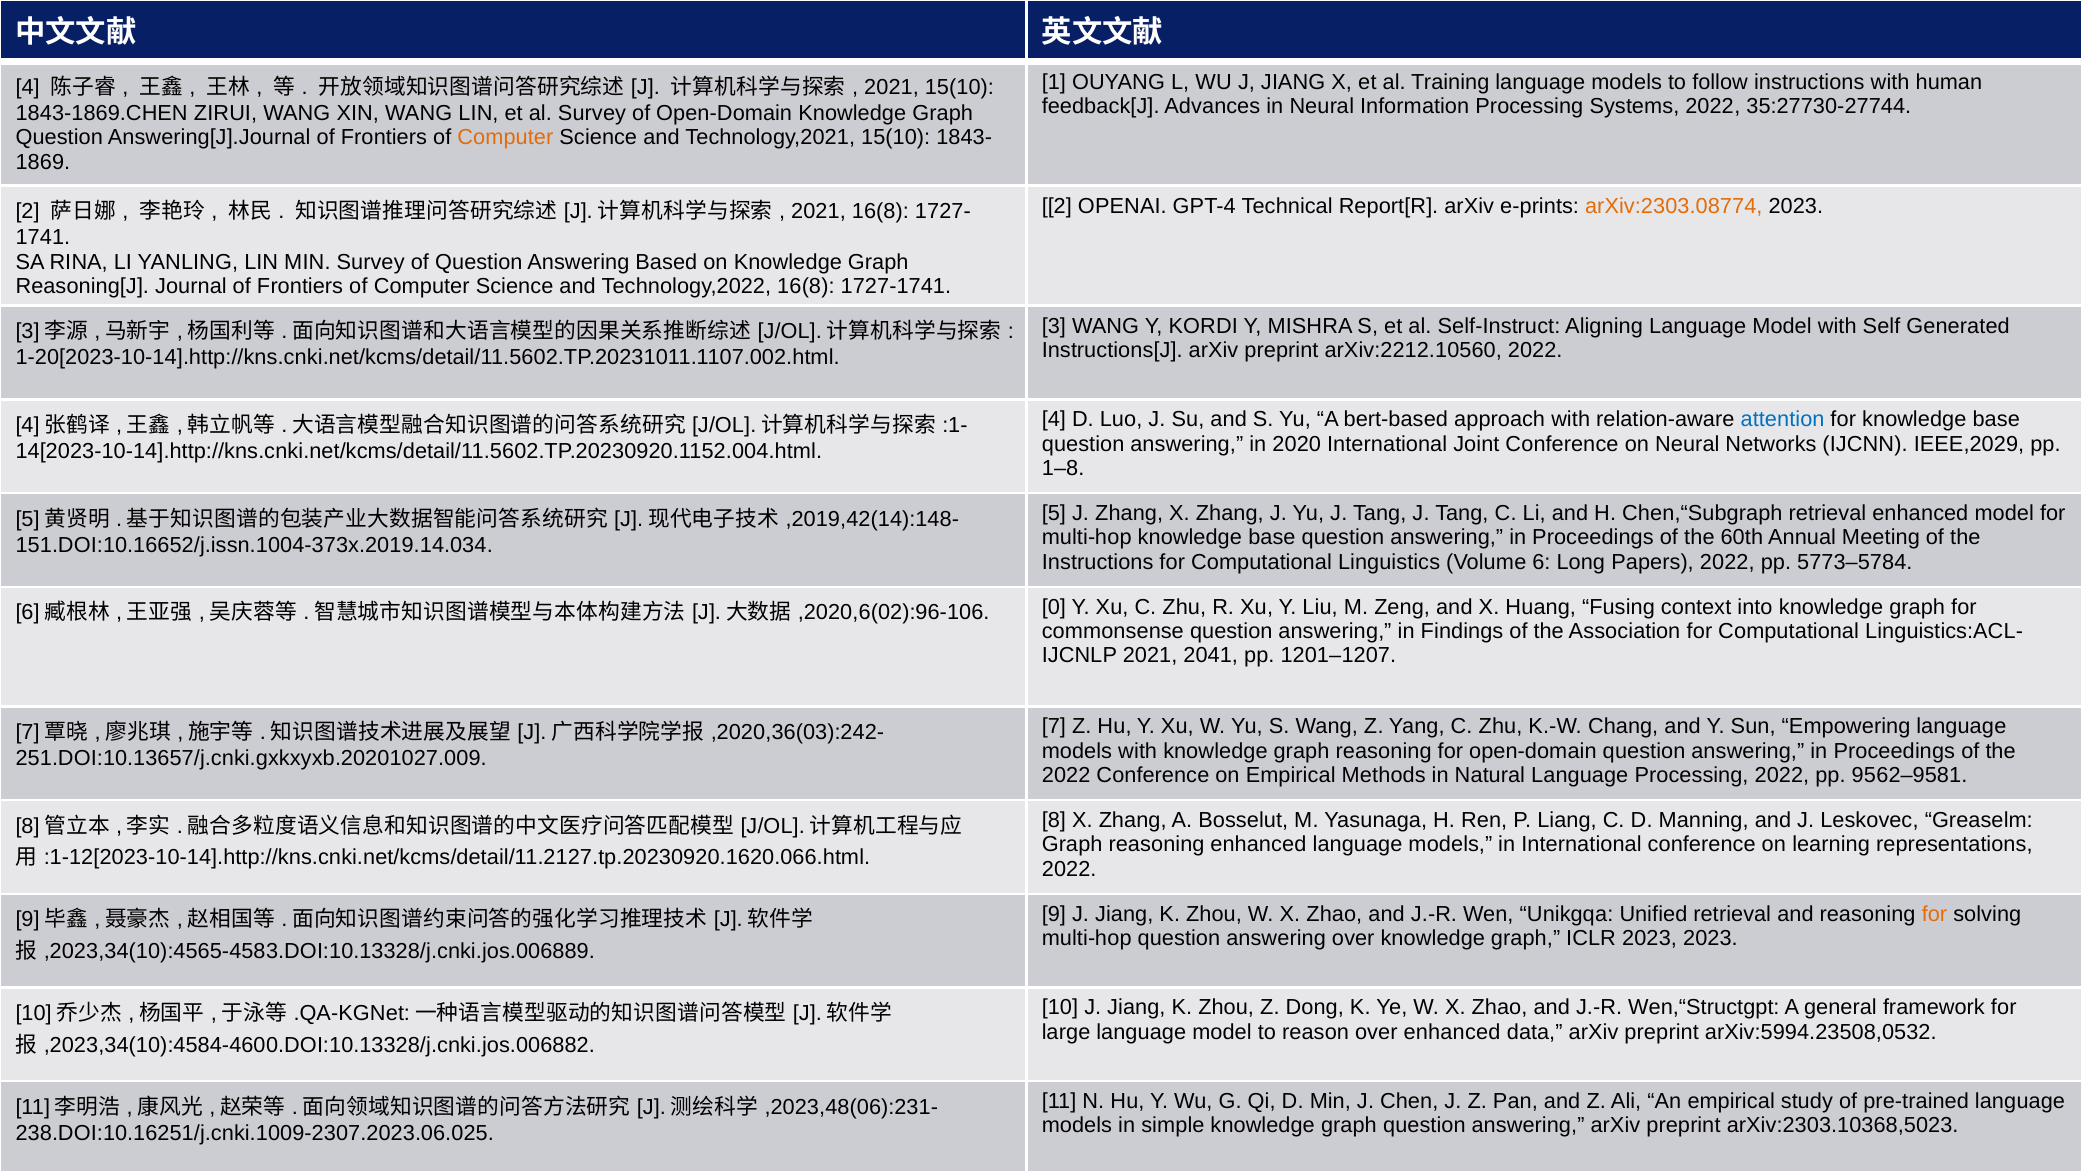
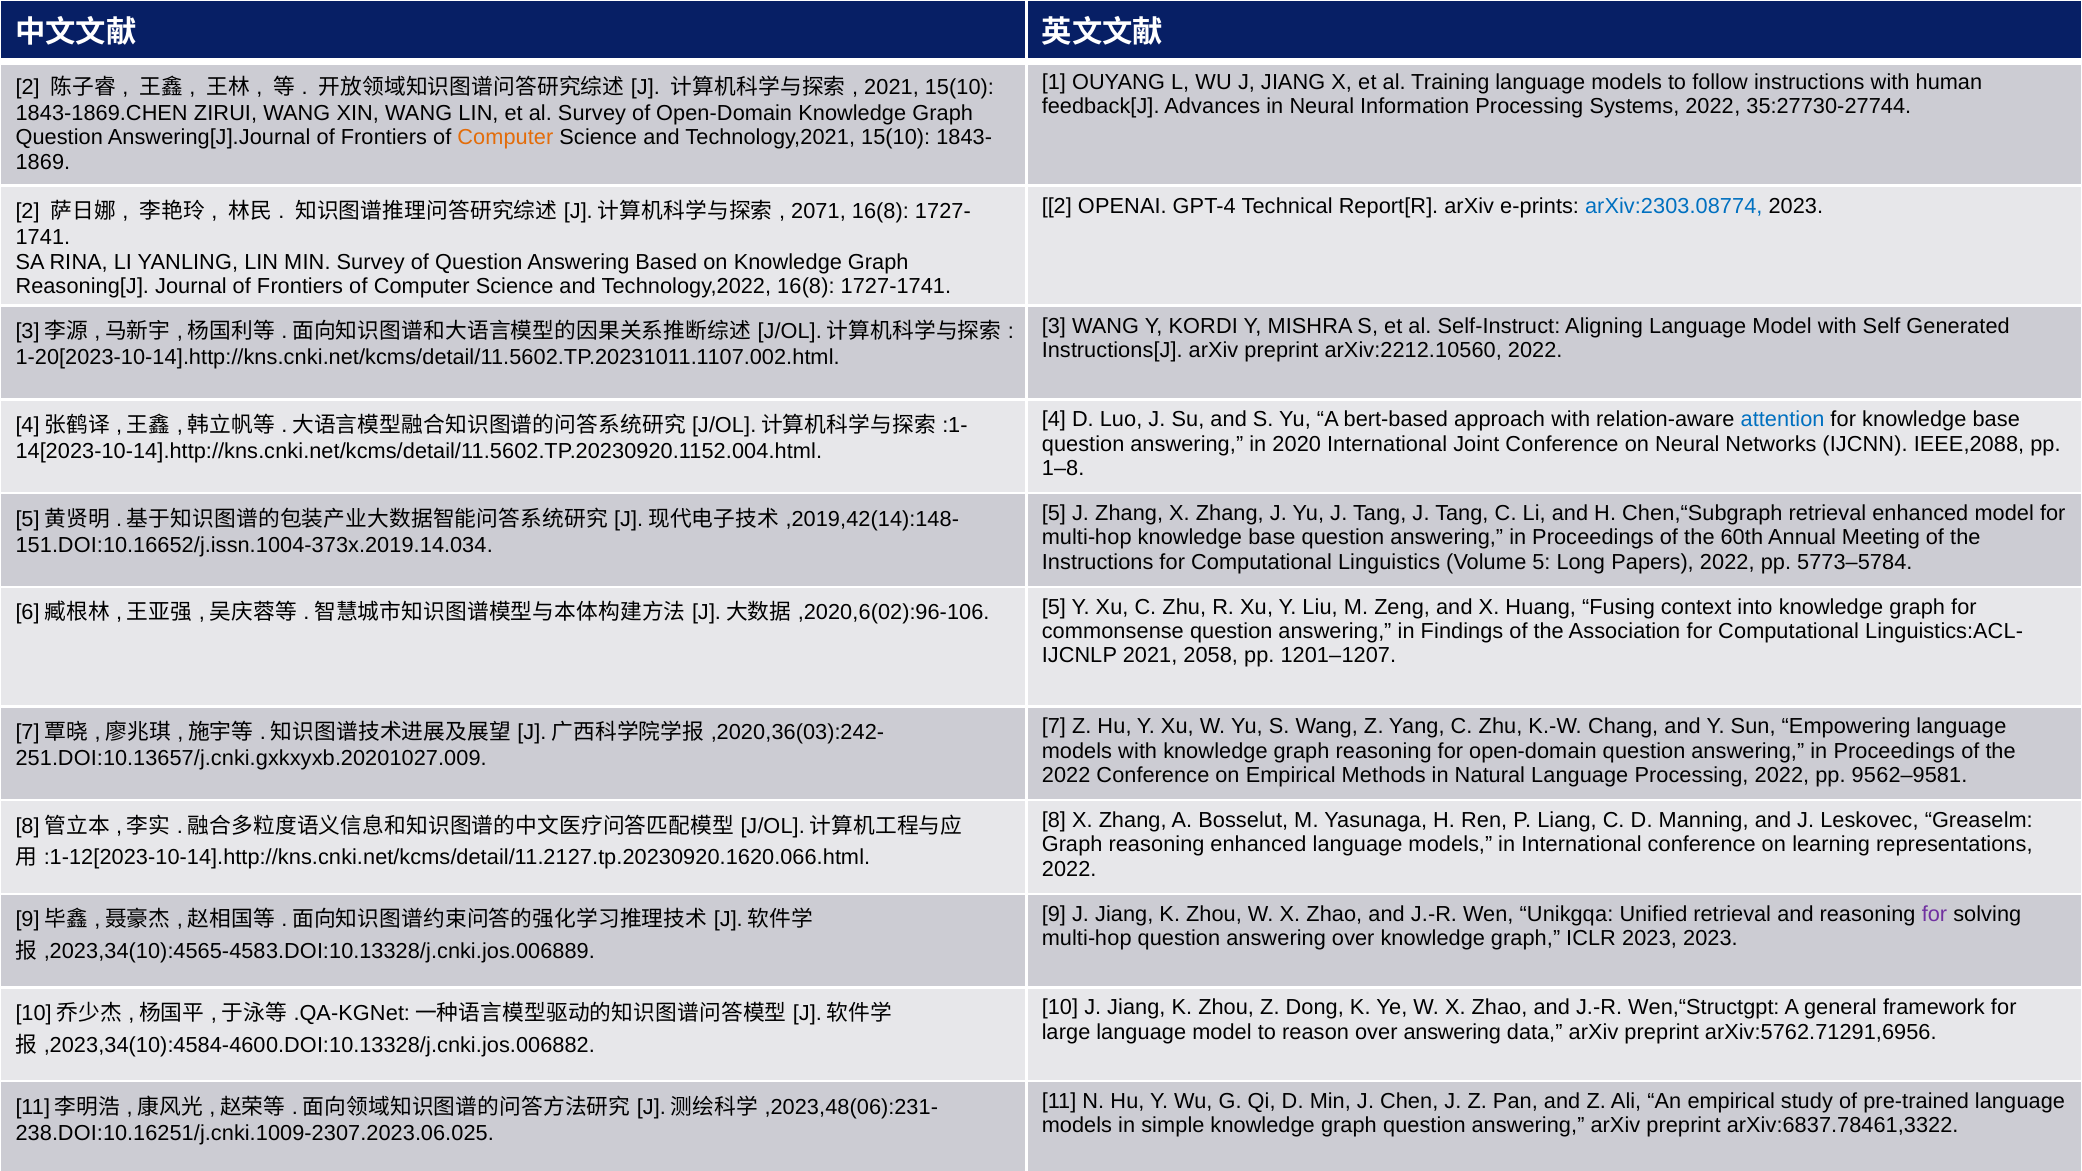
4: 4 -> 2 (28, 88)
arXiv:2303.08774 colour: orange -> blue (1674, 206)
2021: 2021 -> 2071 (818, 212)
IEEE,2029: IEEE,2029 -> IEEE,2088 (1969, 444)
Volume 6: 6 -> 5 (1541, 562)
0: 0 -> 5 (1054, 607)
2041: 2041 -> 2058 (1211, 656)
for colour: orange -> purple (1934, 914)
over enhanced: enhanced -> answering (1452, 1032)
arXiv:5994.23508,0532: arXiv:5994.23508,0532 -> arXiv:5762.71291,6956 (1821, 1032)
arXiv:2303.10368,5023: arXiv:2303.10368,5023 -> arXiv:6837.78461,3322 (1843, 1126)
